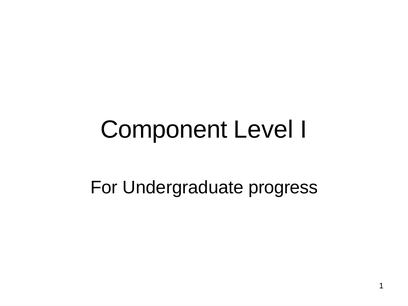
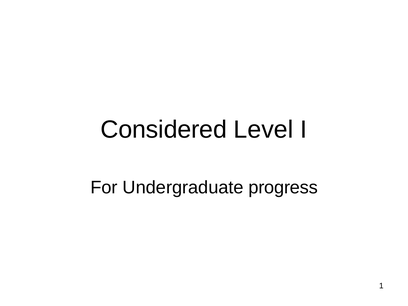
Component: Component -> Considered (164, 130)
